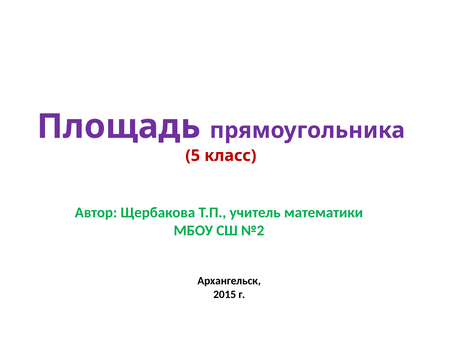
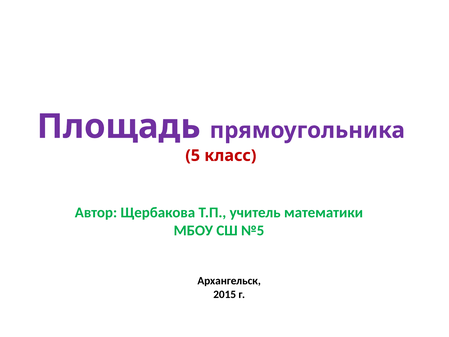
№2: №2 -> №5 (253, 230)
